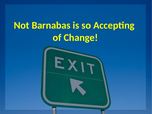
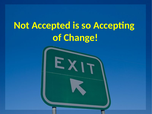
Barnabas: Barnabas -> Accepted (51, 25)
